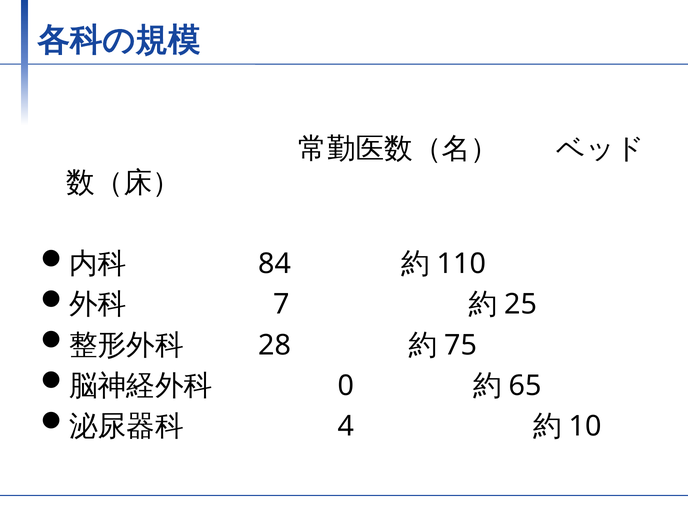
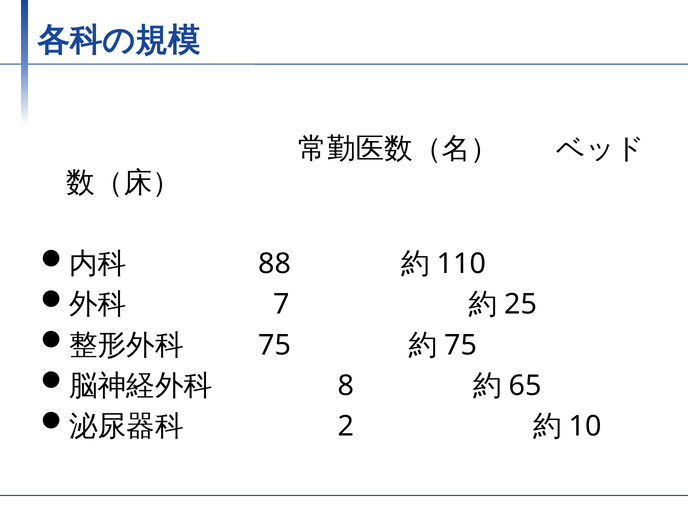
84: 84 -> 88 (275, 264)
28: 28 -> 75 (275, 345)
0: 0 -> 8 (346, 386)
4: 4 -> 2 (346, 426)
